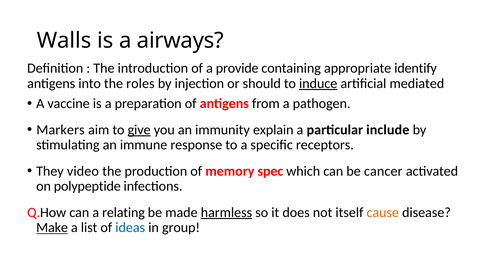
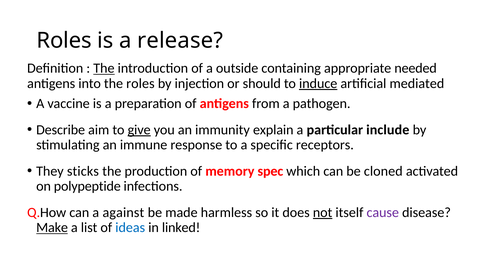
Walls: Walls -> Roles (64, 40)
airways: airways -> release (180, 40)
The underline: none -> present (104, 68)
provide: provide -> outside (237, 68)
identify: identify -> needed (416, 68)
Markers: Markers -> Describe (61, 130)
video: video -> sticks (83, 171)
cancer: cancer -> cloned (383, 171)
relating: relating -> against (123, 213)
harmless underline: present -> none (226, 213)
not underline: none -> present (323, 213)
cause colour: orange -> purple (383, 213)
group: group -> linked (181, 228)
